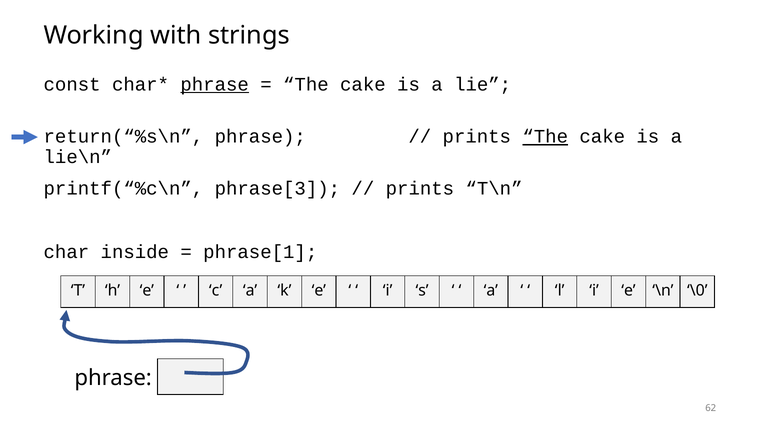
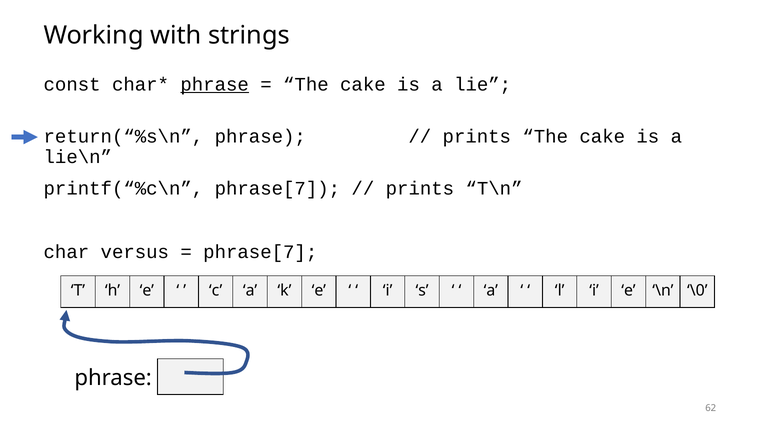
The underline: present -> none (545, 136)
printf(“%c\n phrase[3: phrase[3 -> phrase[7 (277, 188)
inside: inside -> versus (135, 252)
phrase[1: phrase[1 -> phrase[7 (260, 252)
